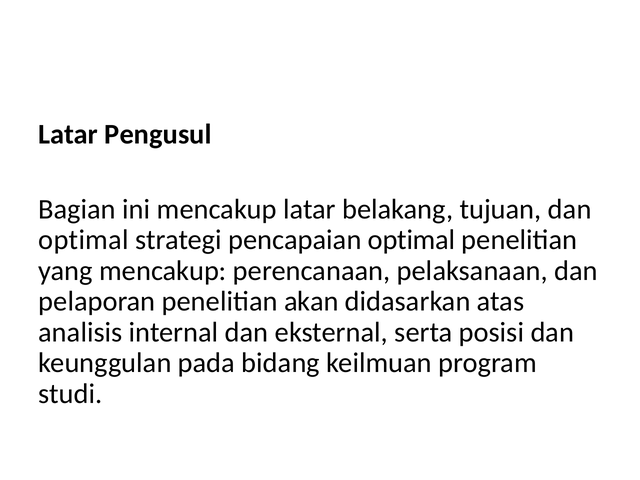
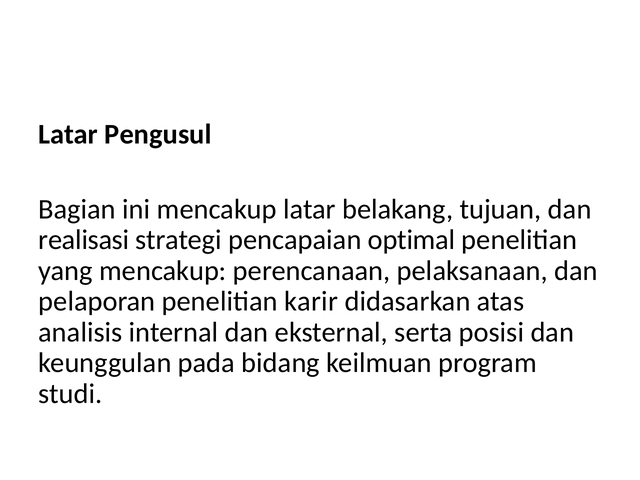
optimal: optimal -> realisasi (84, 240)
akan: akan -> karir (311, 302)
